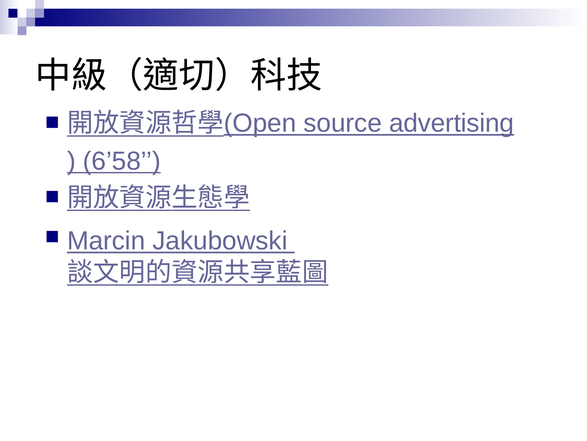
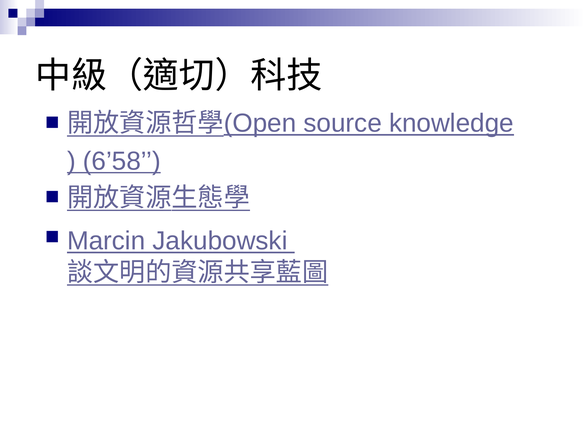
advertising: advertising -> knowledge (451, 123)
